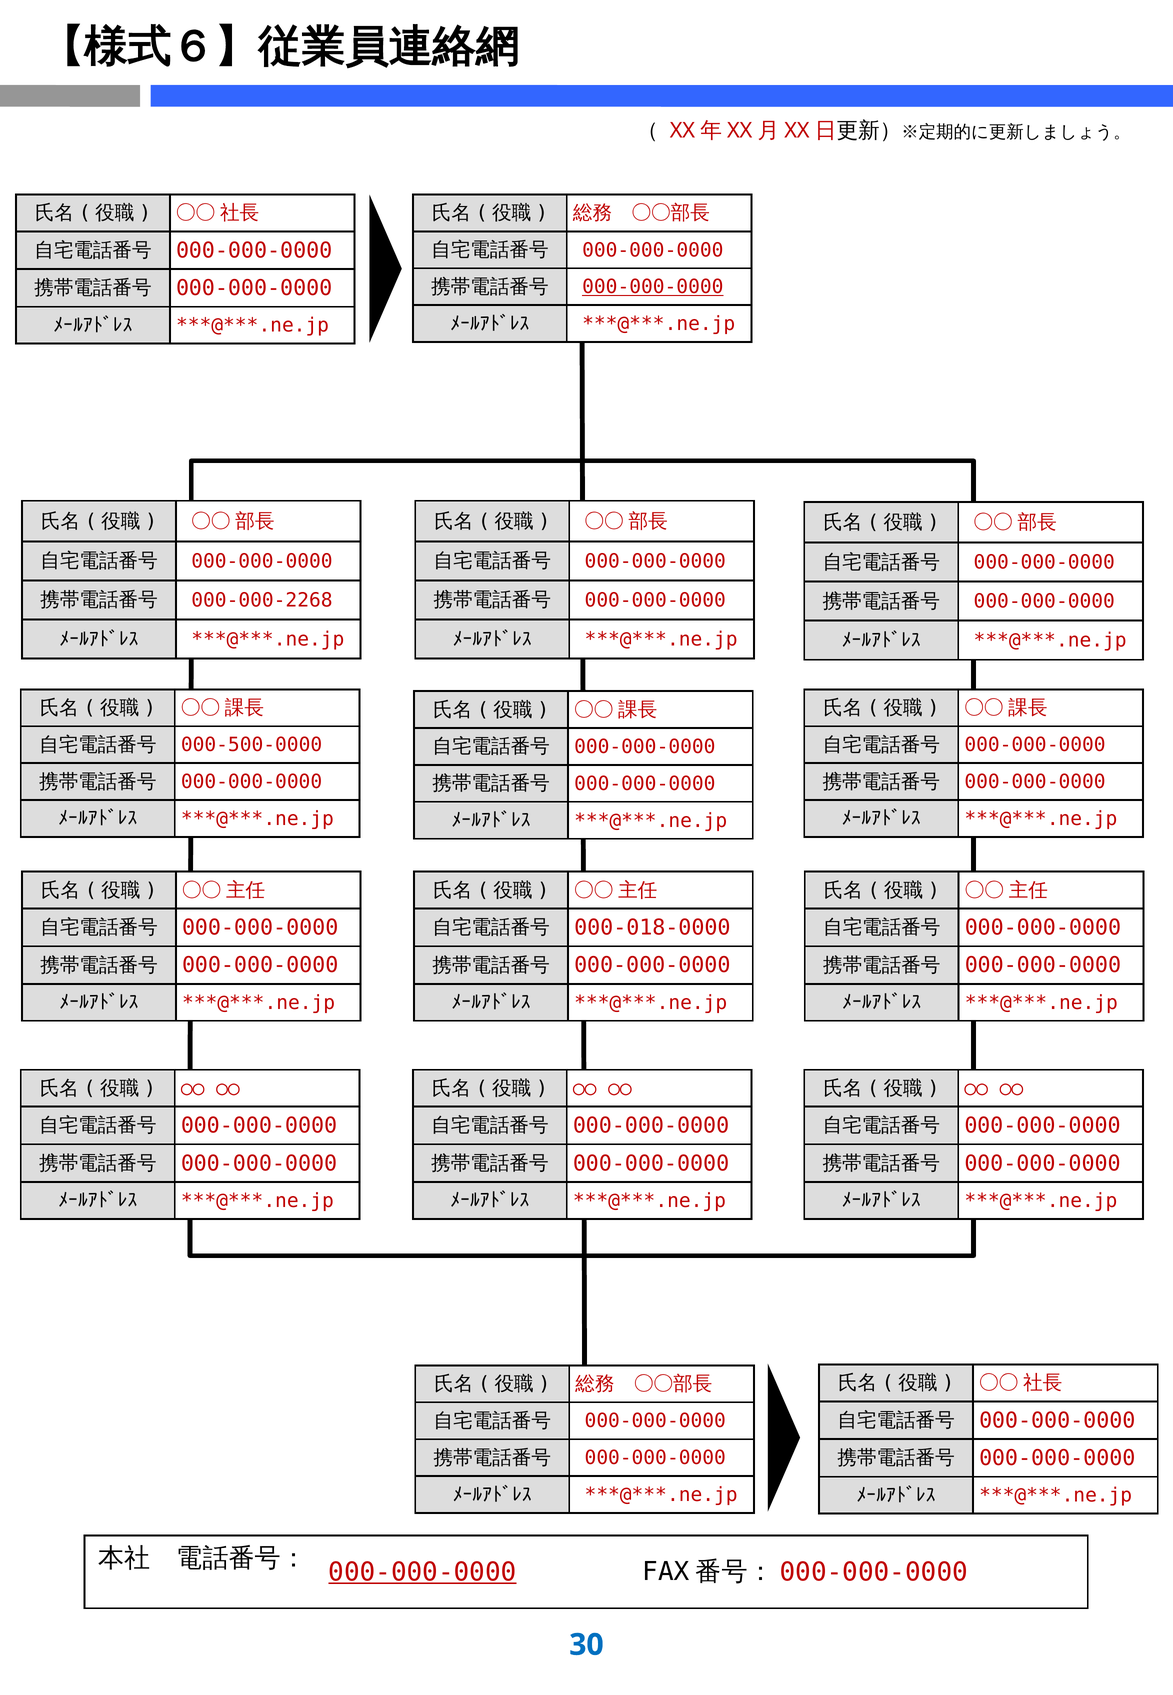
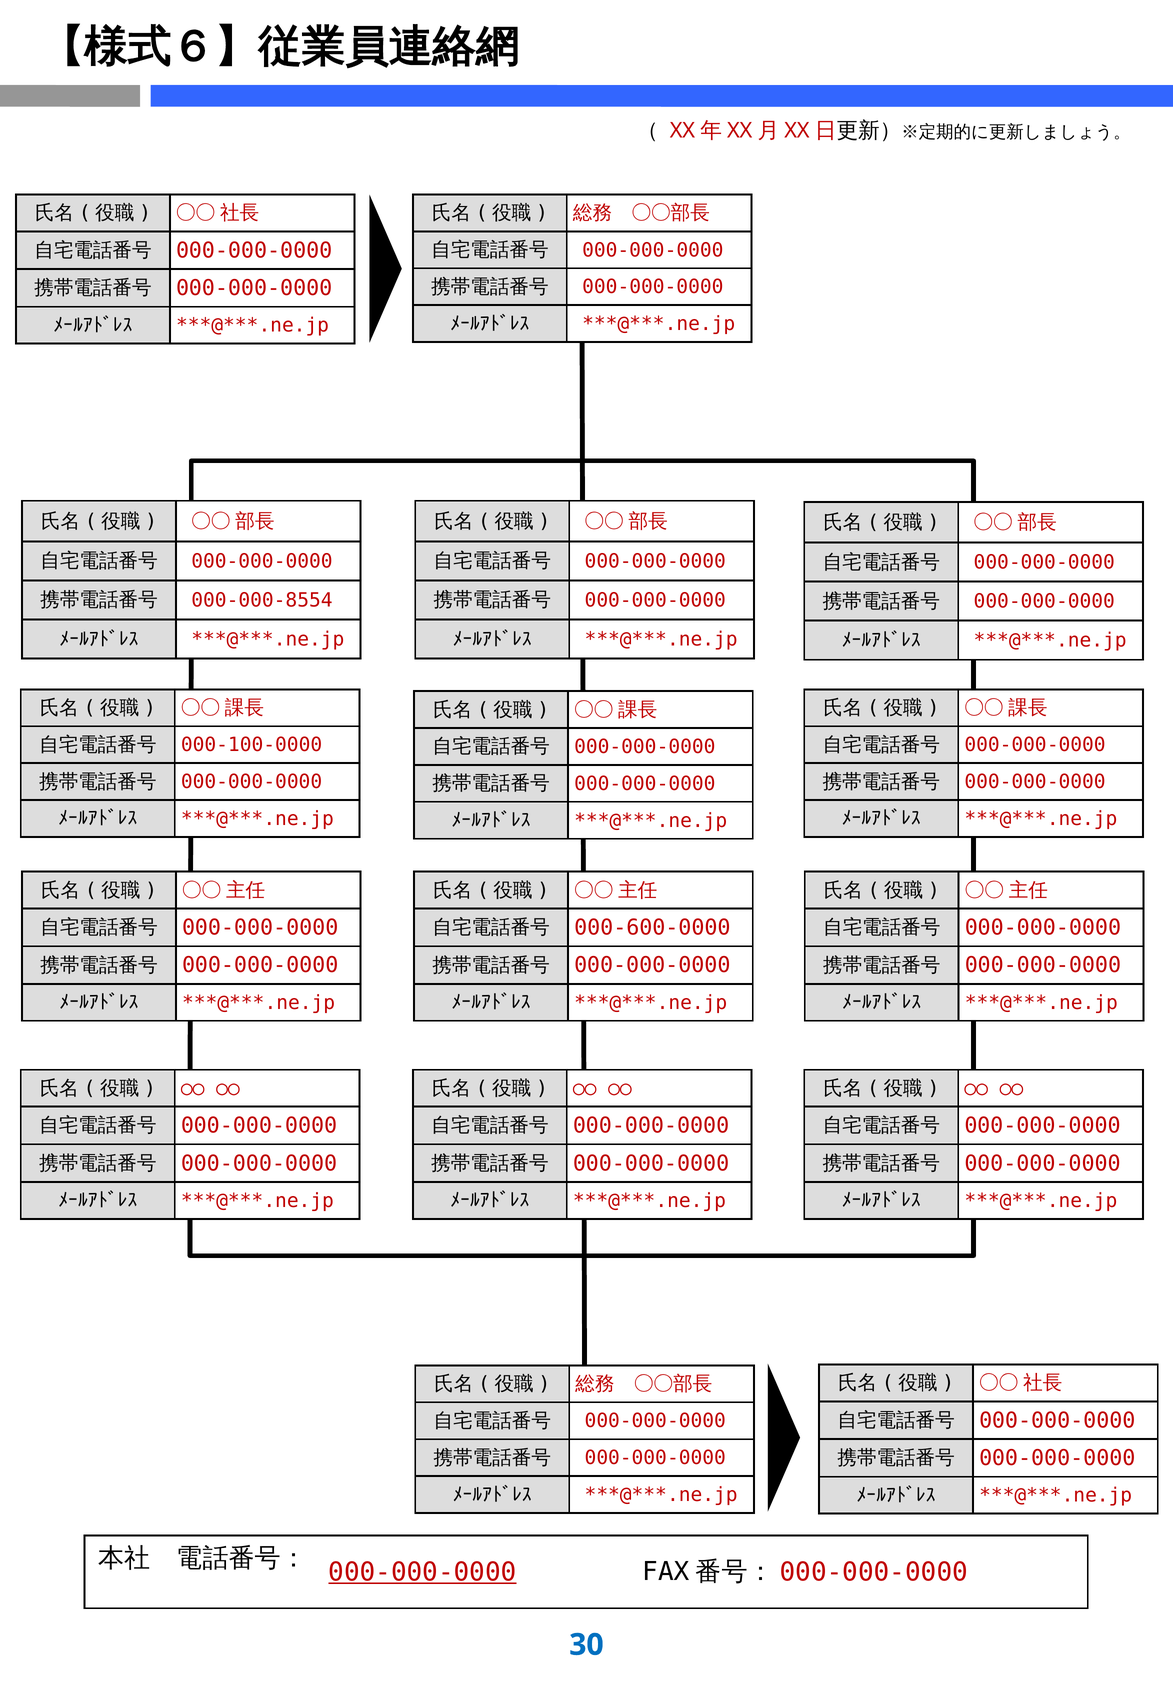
000-000-0000 underline: present -> none (653, 287)
000-000-2268: 000-000-2268 -> 000-000-8554 (262, 600)
000-500-0000: 000-500-0000 -> 000-100-0000 (252, 745)
000-018-0000: 000-018-0000 -> 000-600-0000 (652, 927)
